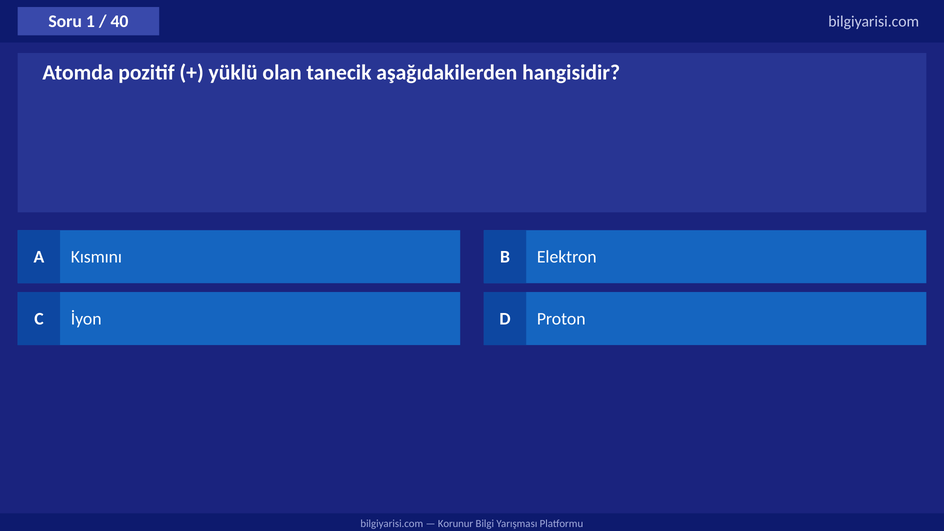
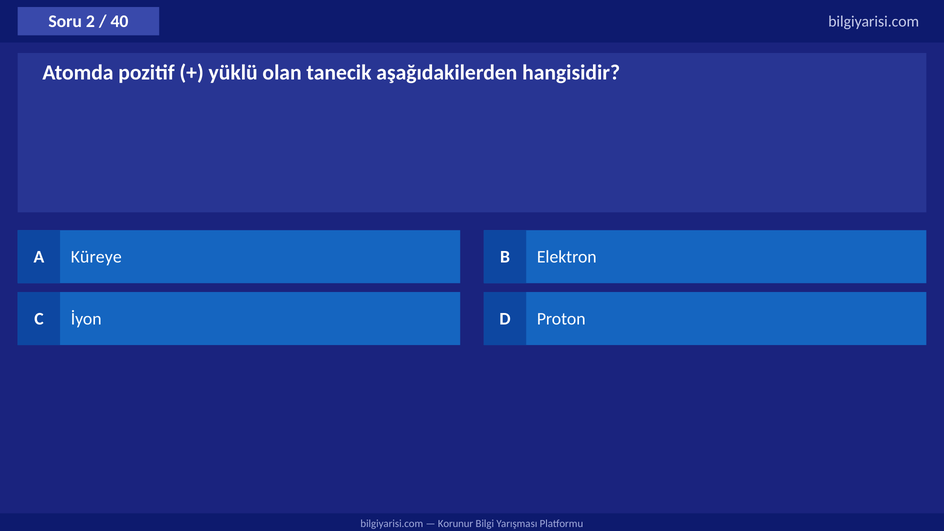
1: 1 -> 2 (90, 22)
Kısmını: Kısmını -> Küreye (96, 257)
